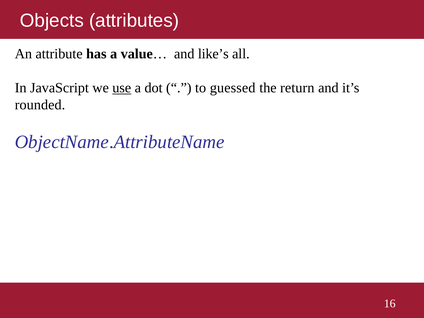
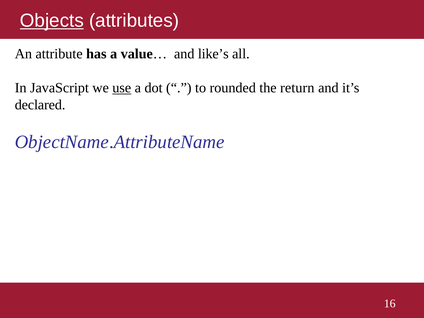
Objects underline: none -> present (52, 21)
guessed: guessed -> rounded (233, 88)
rounded: rounded -> declared (40, 105)
